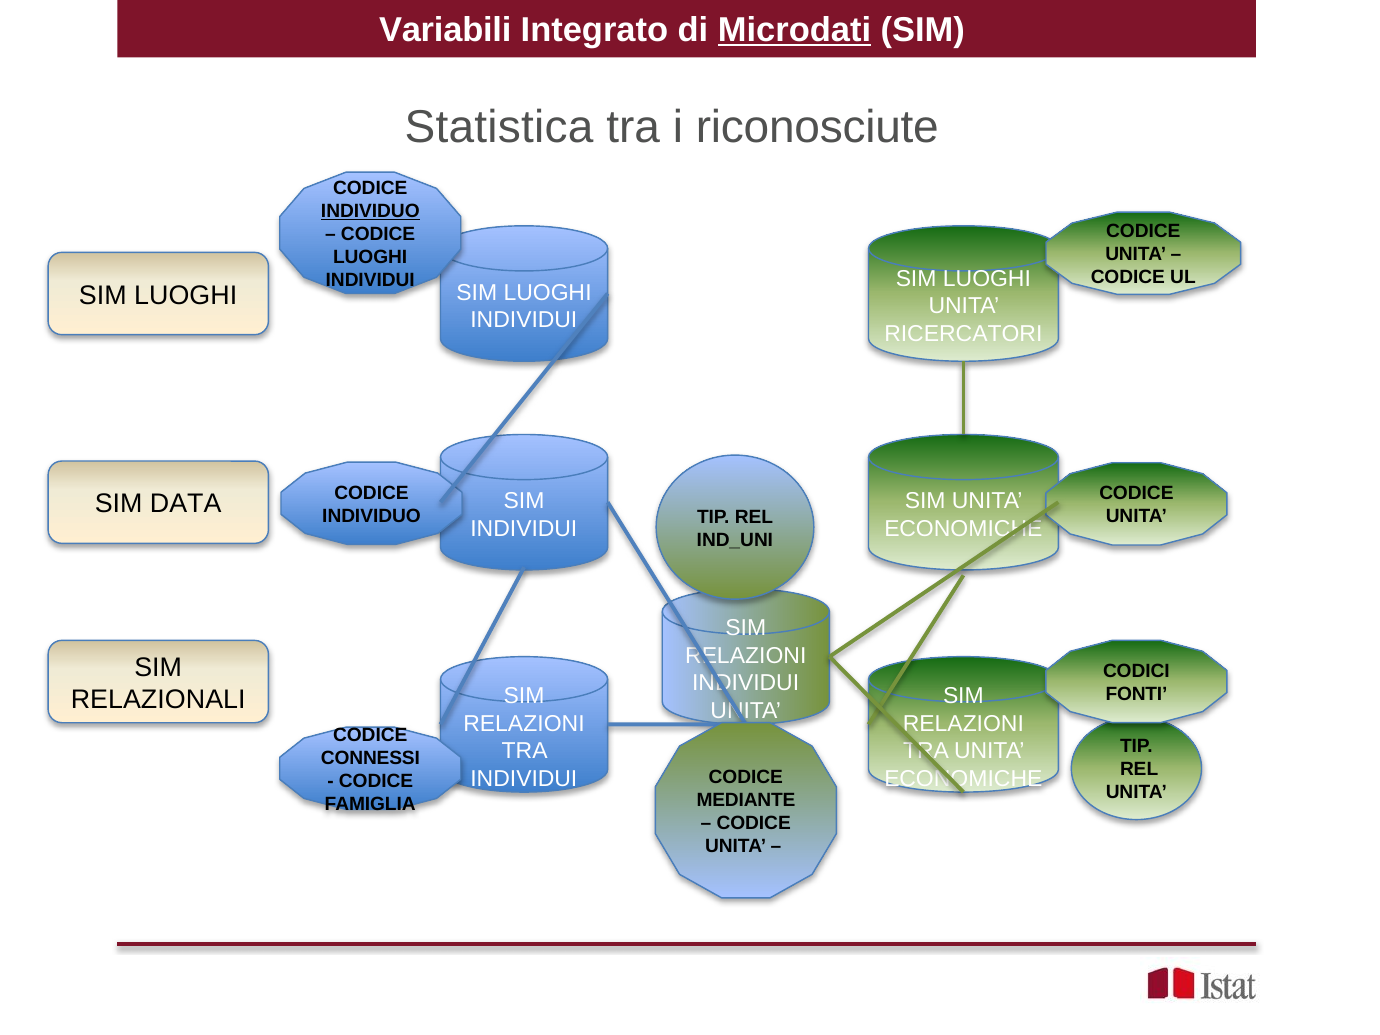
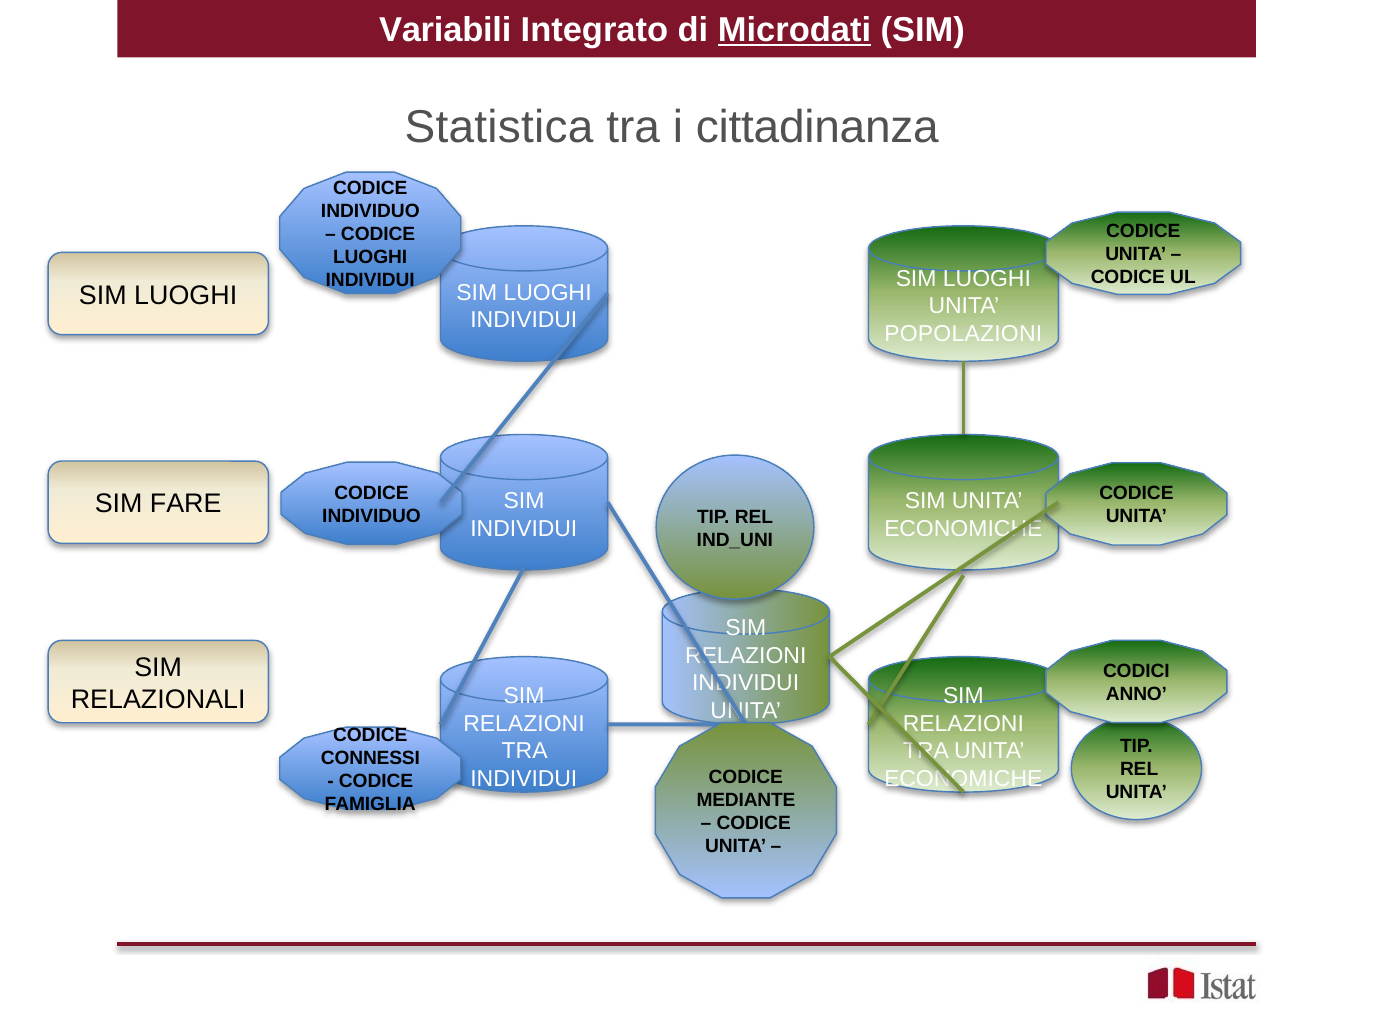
riconosciute: riconosciute -> cittadinanza (817, 127)
INDIVIDUO underline: present -> none (370, 211)
RICERCATORI: RICERCATORI -> POPOLAZIONI (963, 334)
DATA: DATA -> FARE (186, 504)
FONTI: FONTI -> ANNO (1136, 694)
